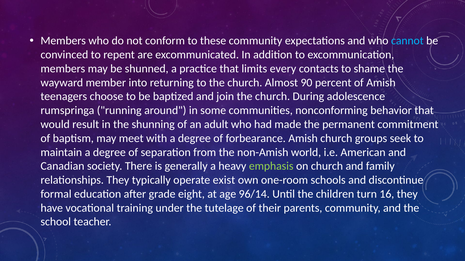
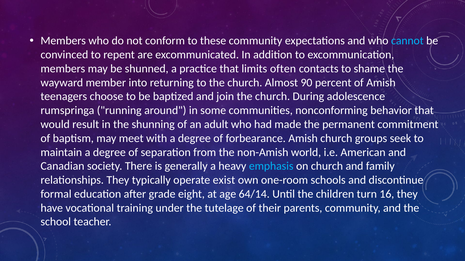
every: every -> often (283, 69)
emphasis colour: light green -> light blue (271, 166)
96/14: 96/14 -> 64/14 (254, 194)
